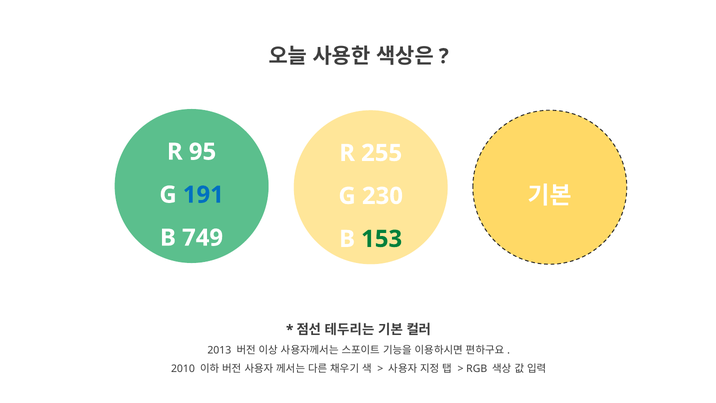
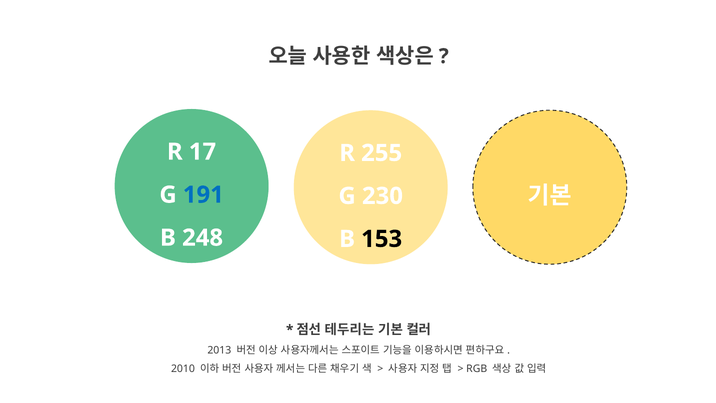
95: 95 -> 17 (202, 152)
749: 749 -> 248 (203, 238)
153 colour: green -> black (382, 239)
